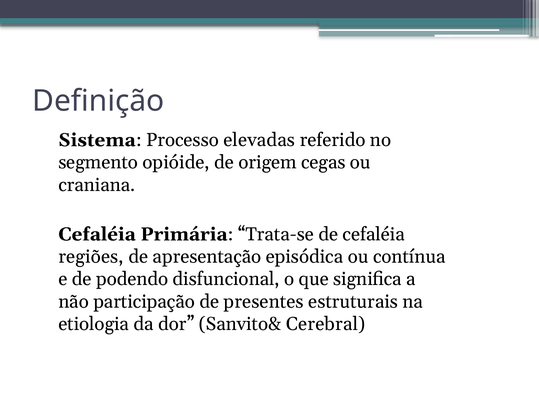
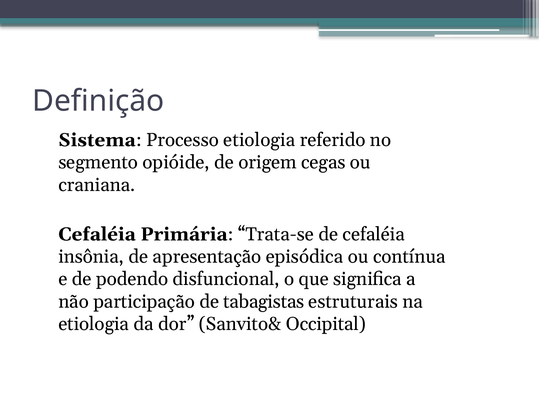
Processo elevadas: elevadas -> etiologia (259, 140)
regiões: regiões -> insônia (91, 257)
presentes: presentes -> tabagistas (264, 302)
Cerebral: Cerebral -> Occipital (326, 324)
